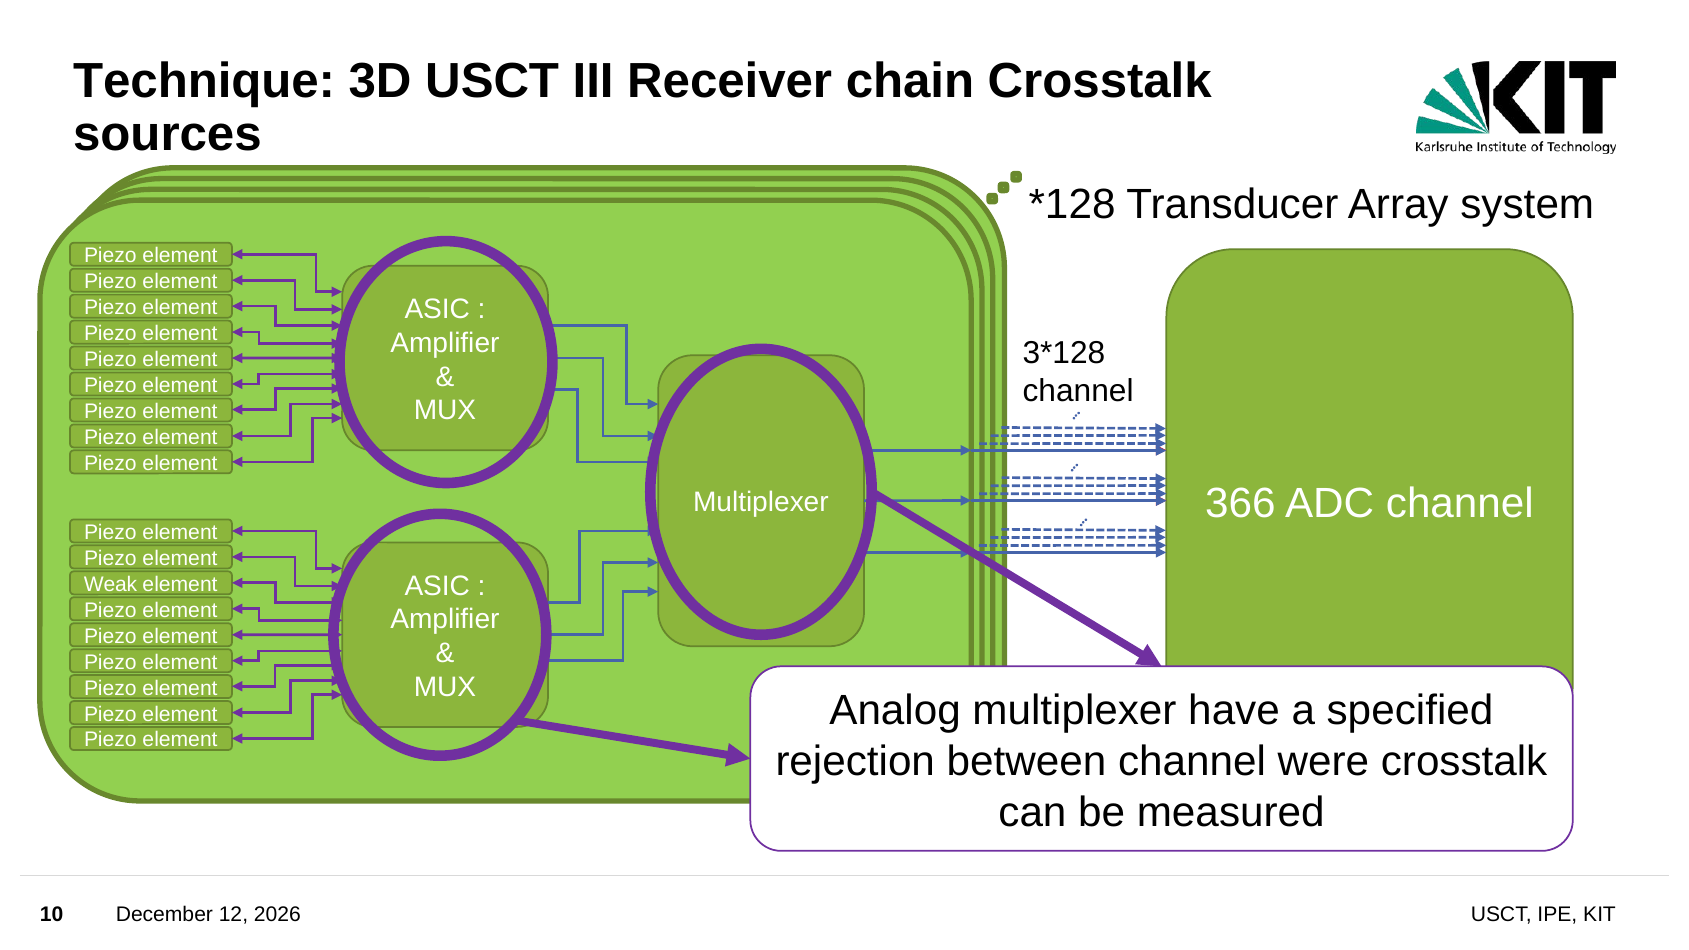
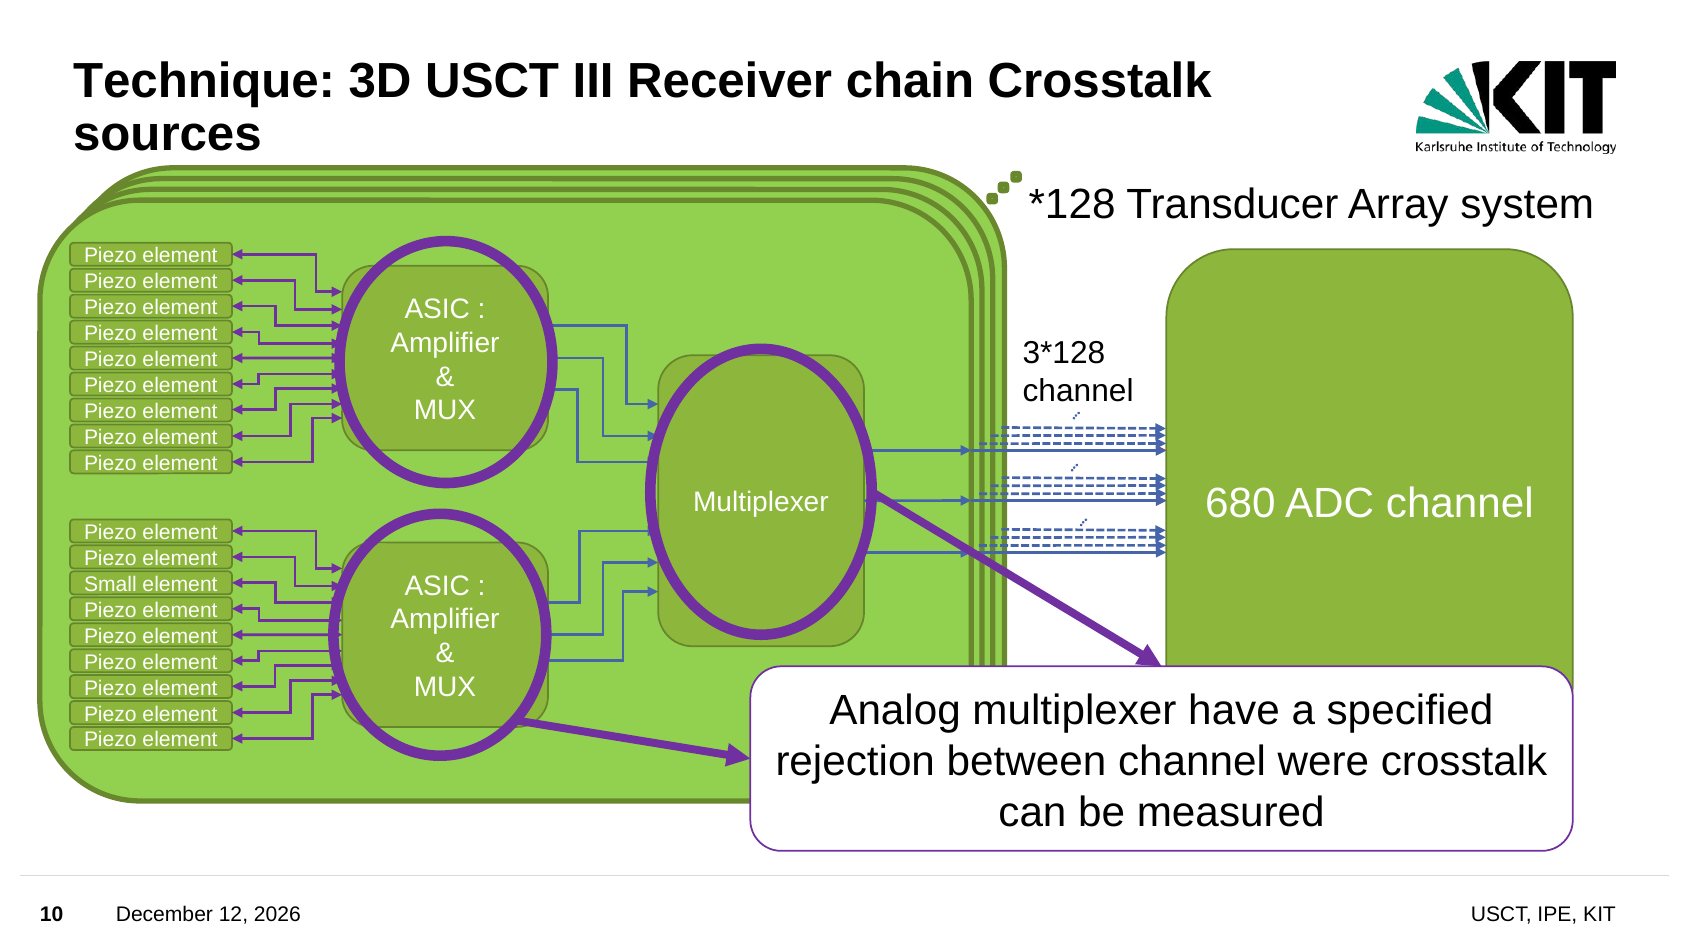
366: 366 -> 680 (1240, 504)
Weak: Weak -> Small (110, 584)
